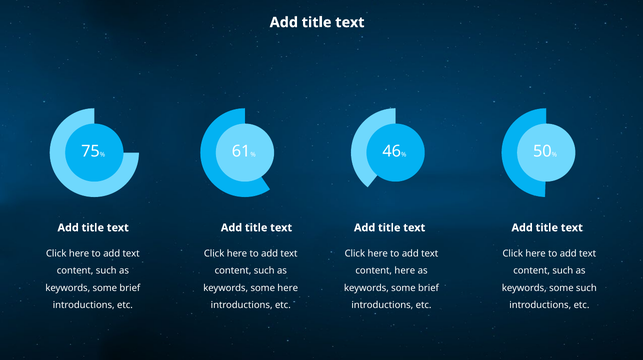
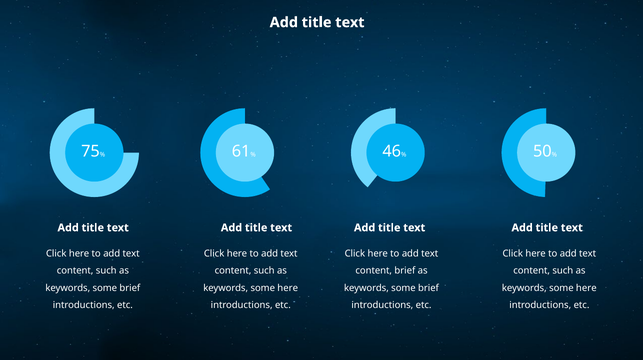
content here: here -> brief (405, 271)
such: such -> here (586, 288)
